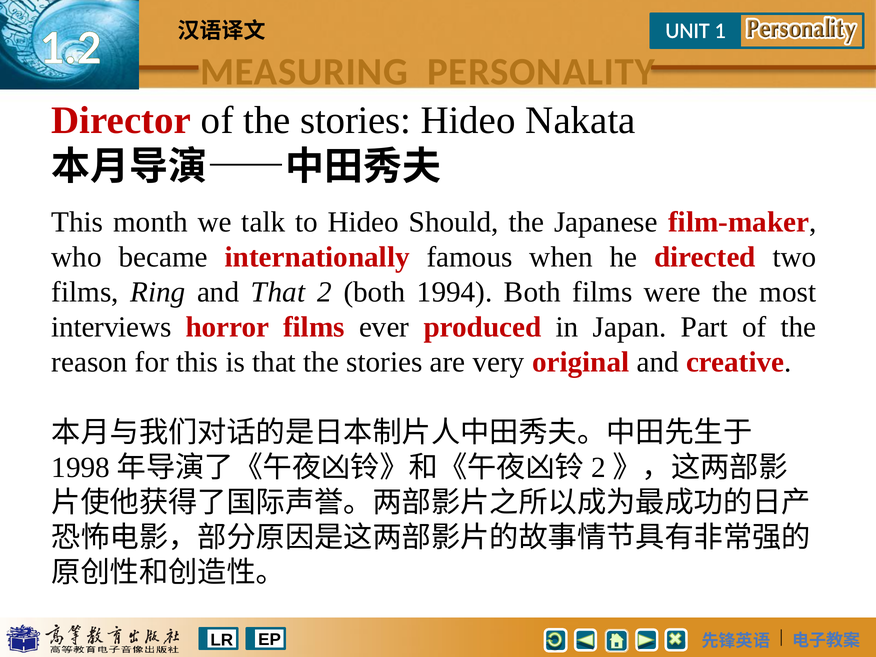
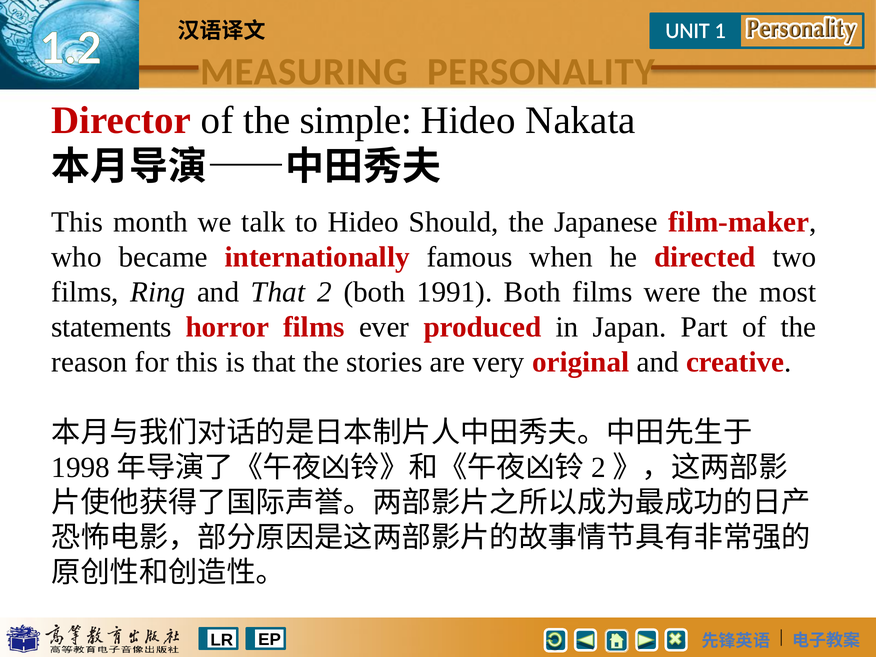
of the stories: stories -> simple (356, 120)
1994: 1994 -> 1991 (455, 292)
interviews: interviews -> statements (111, 327)
